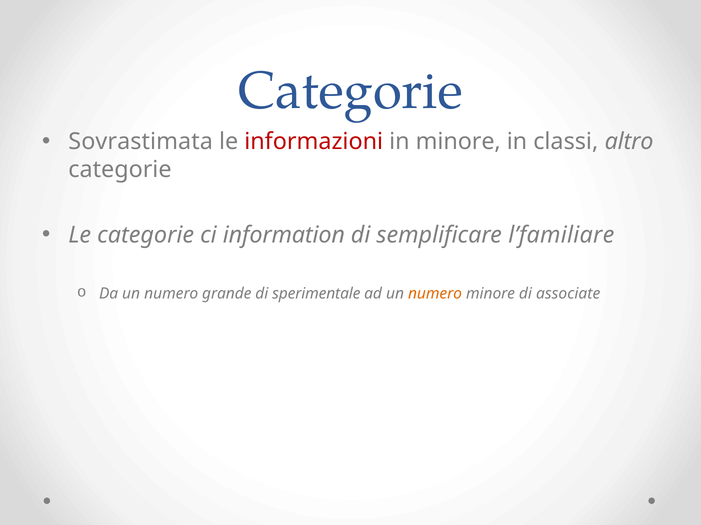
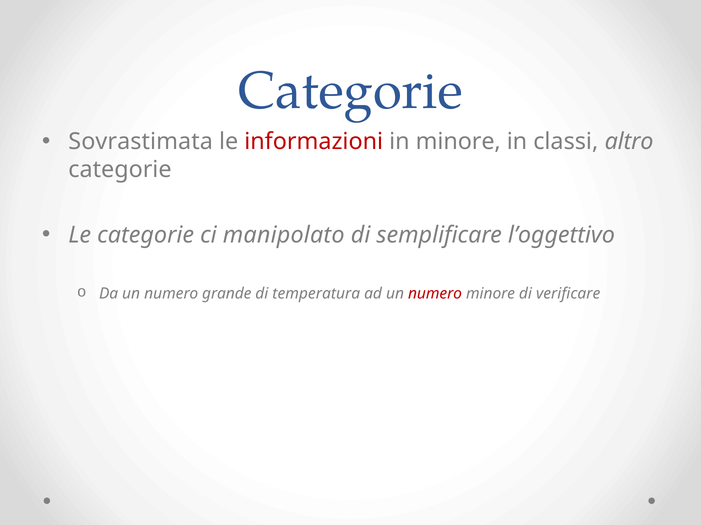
information: information -> manipolato (284, 235)
l’familiare: l’familiare -> l’oggettivo (561, 235)
sperimentale: sperimentale -> temperatura (316, 294)
numero colour: orange -> red (435, 294)
associate: associate -> verificare (568, 294)
